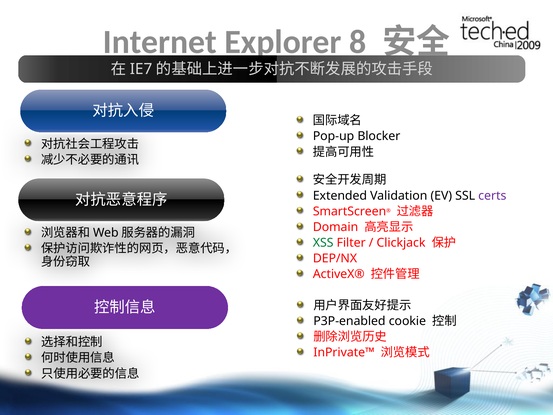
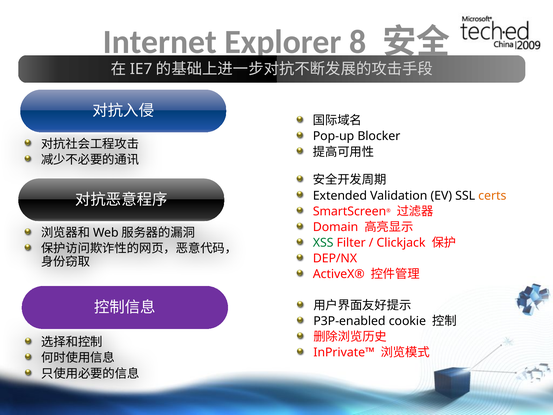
certs colour: purple -> orange (492, 196)
